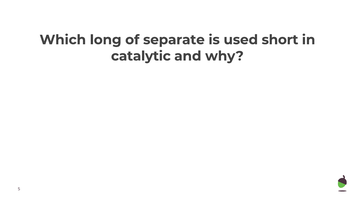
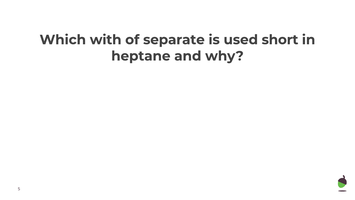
long: long -> with (106, 40)
catalytic: catalytic -> heptane (141, 56)
